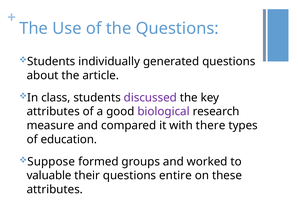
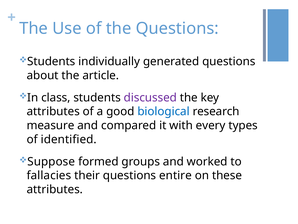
biological colour: purple -> blue (164, 111)
there: there -> every (211, 125)
education: education -> identified (69, 139)
valuable: valuable -> fallacies (49, 175)
